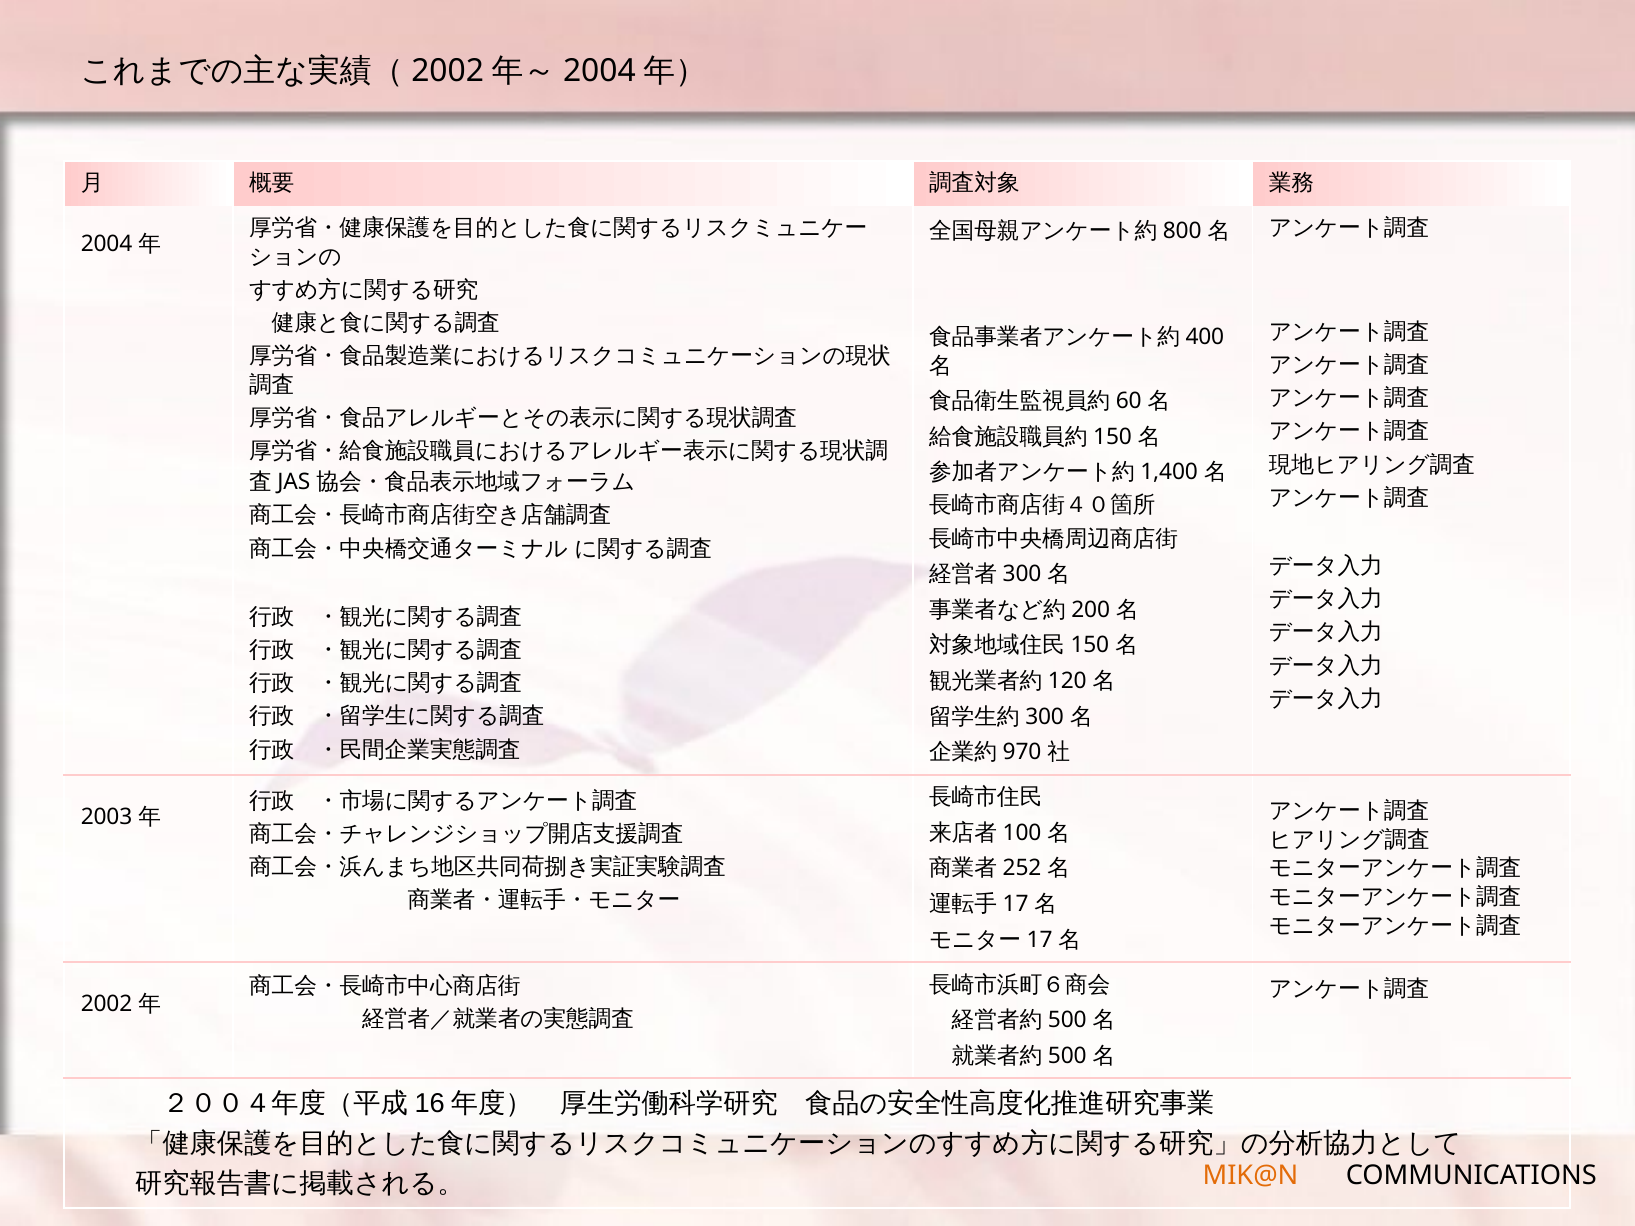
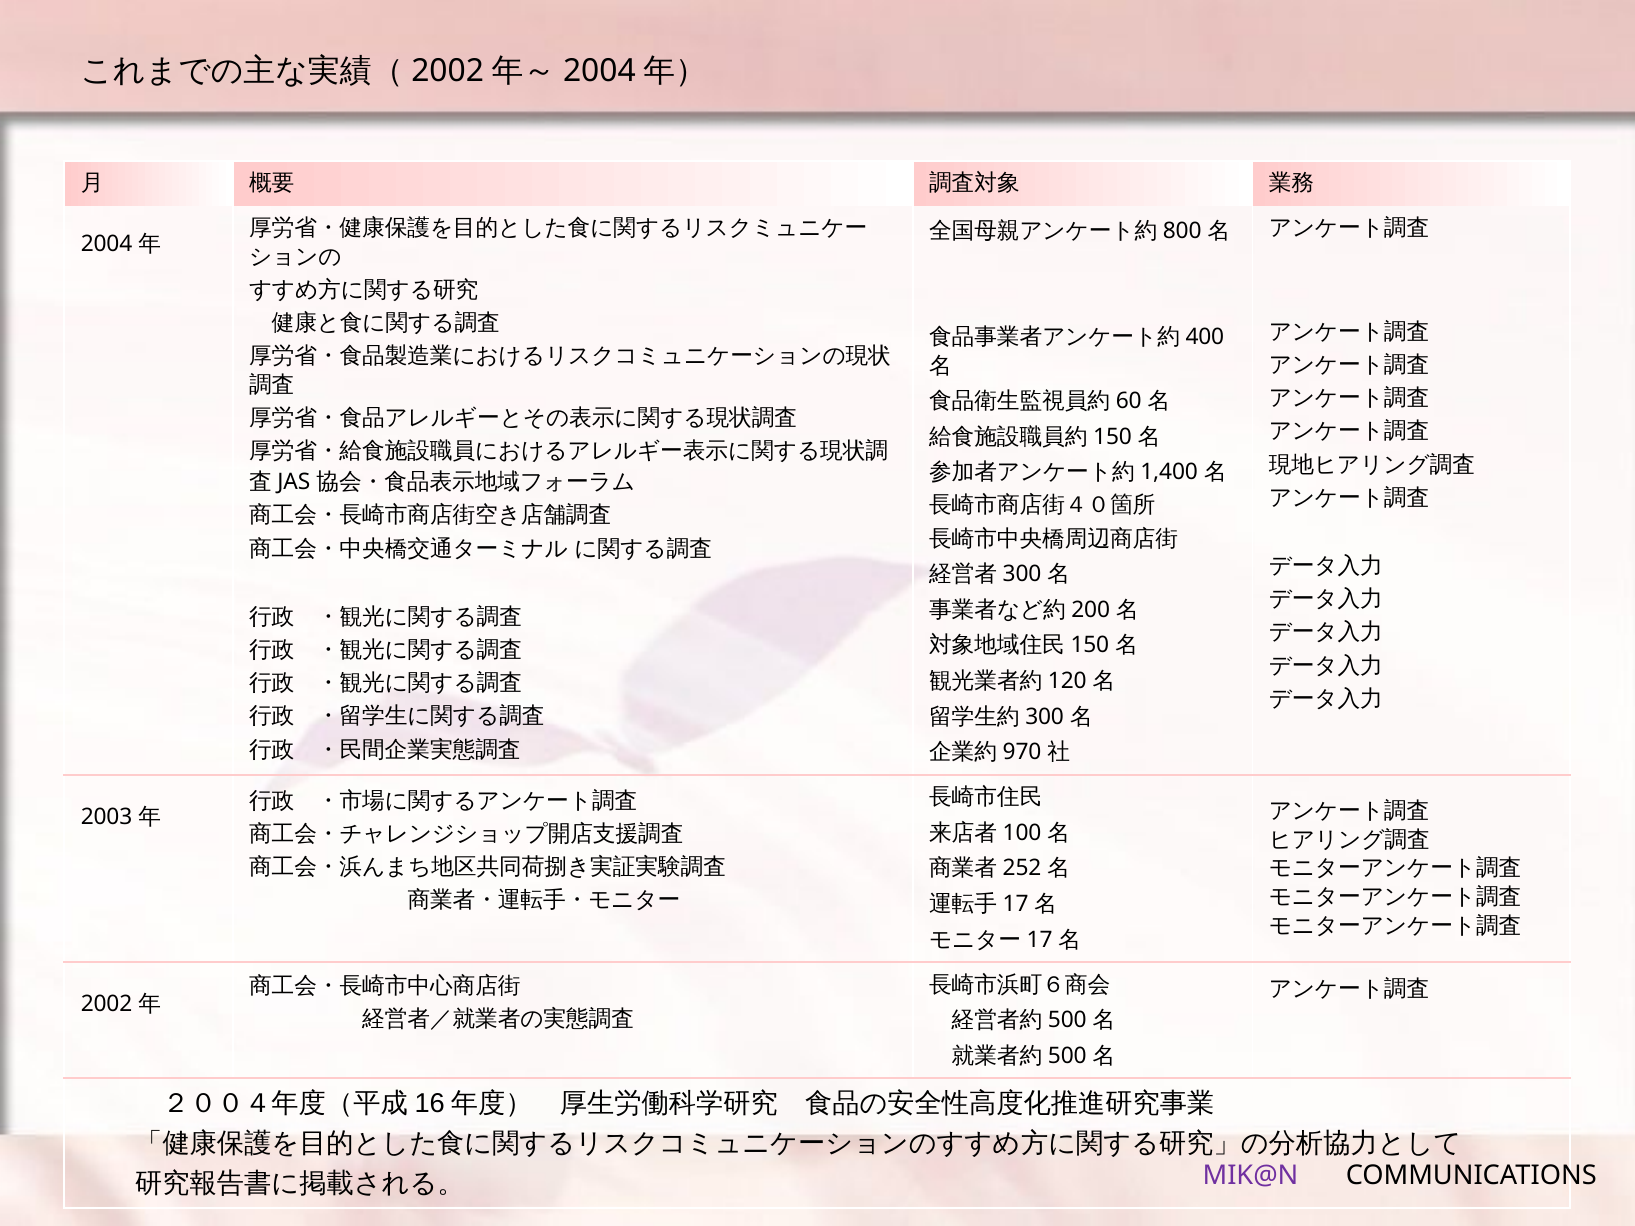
MIK@N colour: orange -> purple (1251, 1175)
